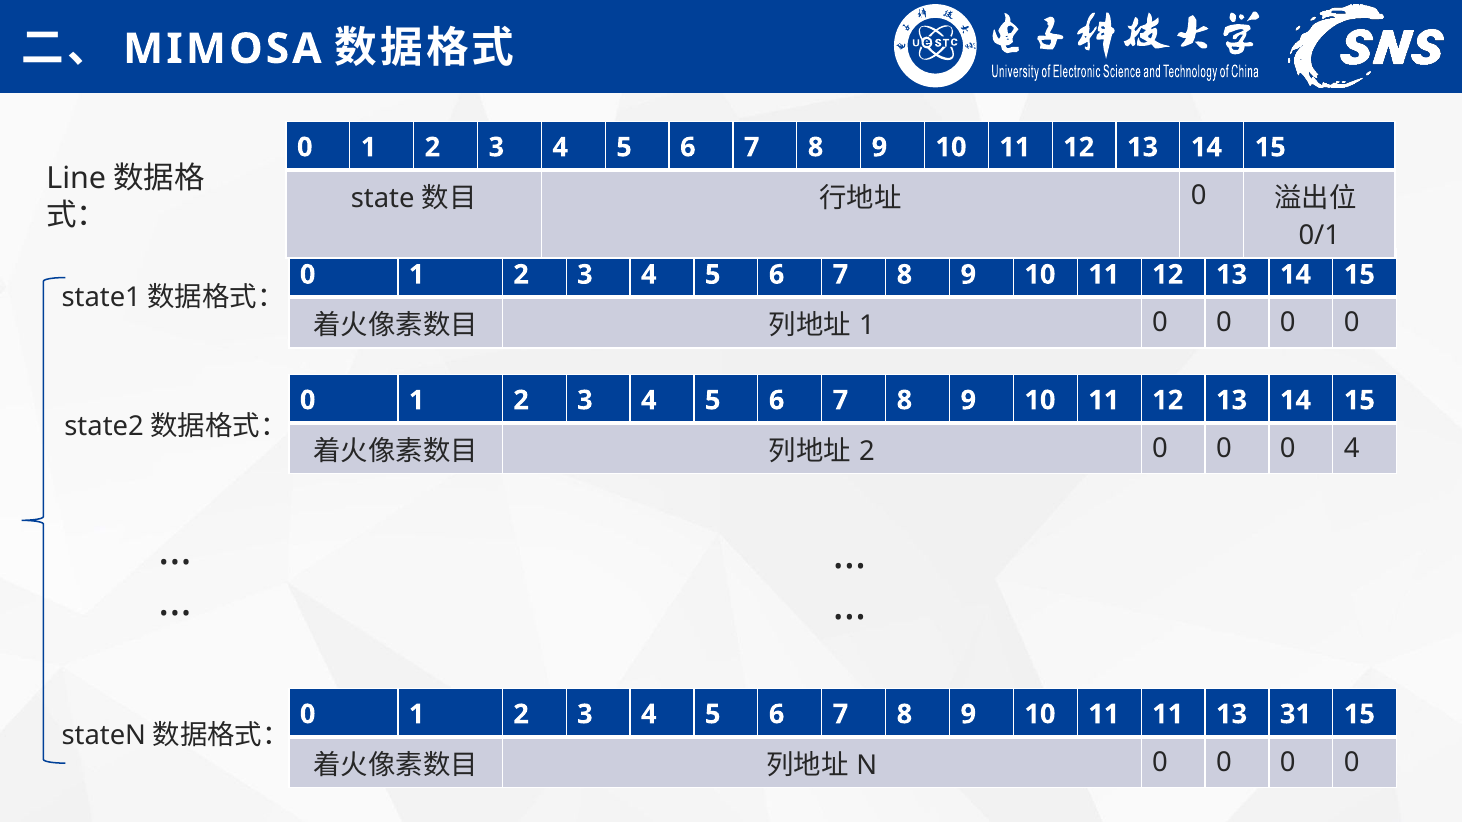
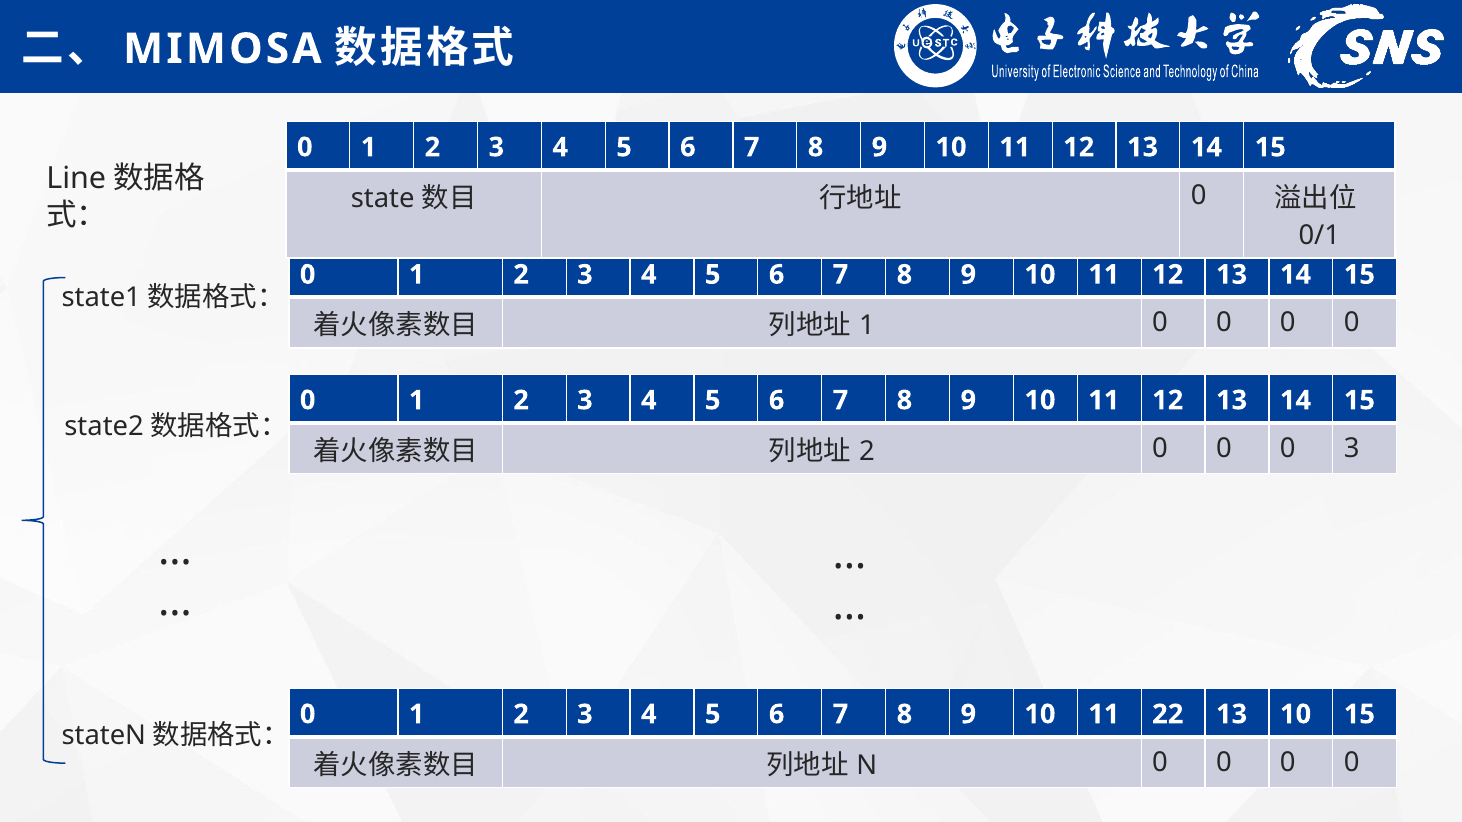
0 4: 4 -> 3 (1352, 449)
11 11: 11 -> 22 (1168, 715)
13 31: 31 -> 10 (1296, 715)
